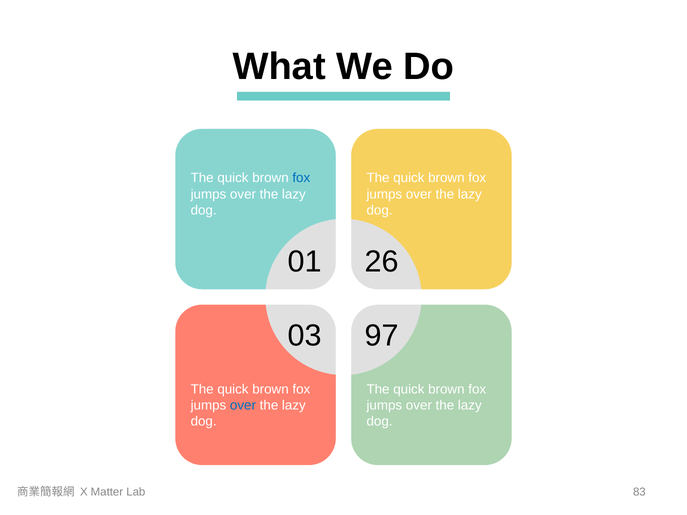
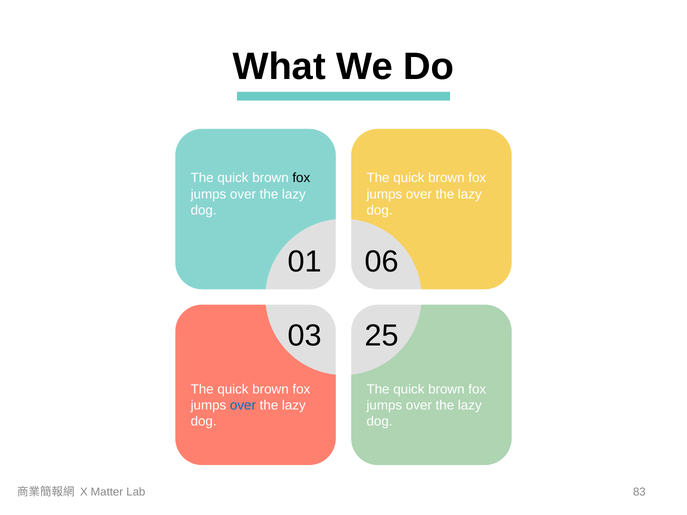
fox colour: blue -> black (301, 178)
26: 26 -> 06 (382, 262)
97: 97 -> 25 (382, 336)
